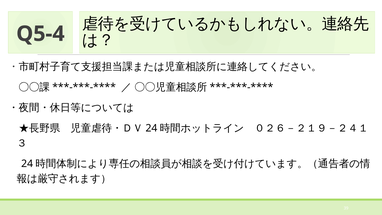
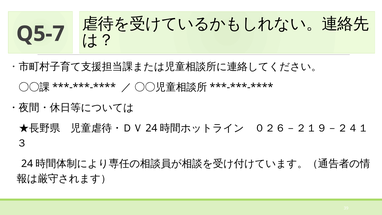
Q5-4: Q5-4 -> Q5-7 (40, 34)
